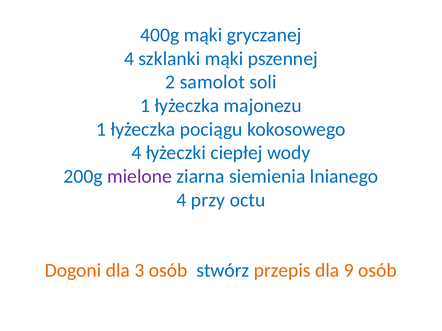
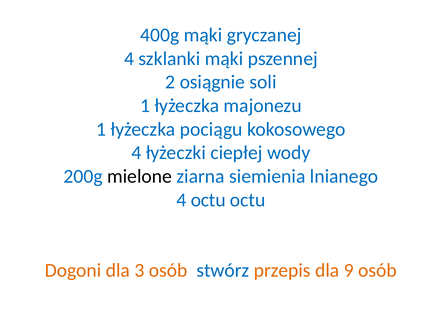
samolot: samolot -> osiągnie (212, 82)
mielone colour: purple -> black (140, 177)
4 przy: przy -> octu (208, 200)
